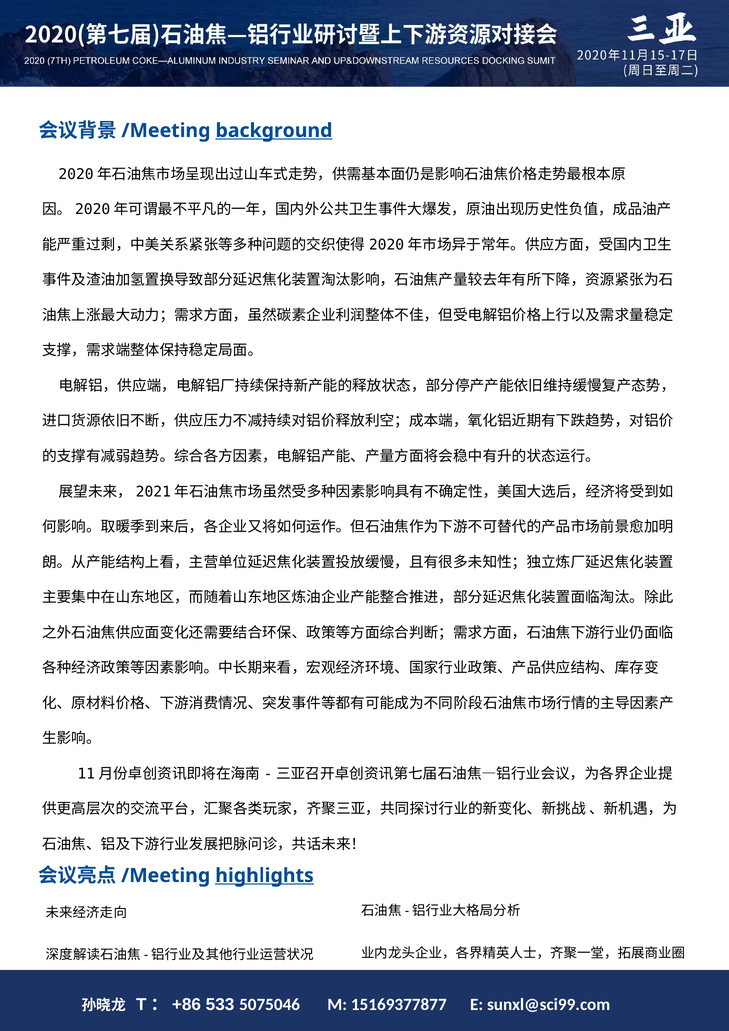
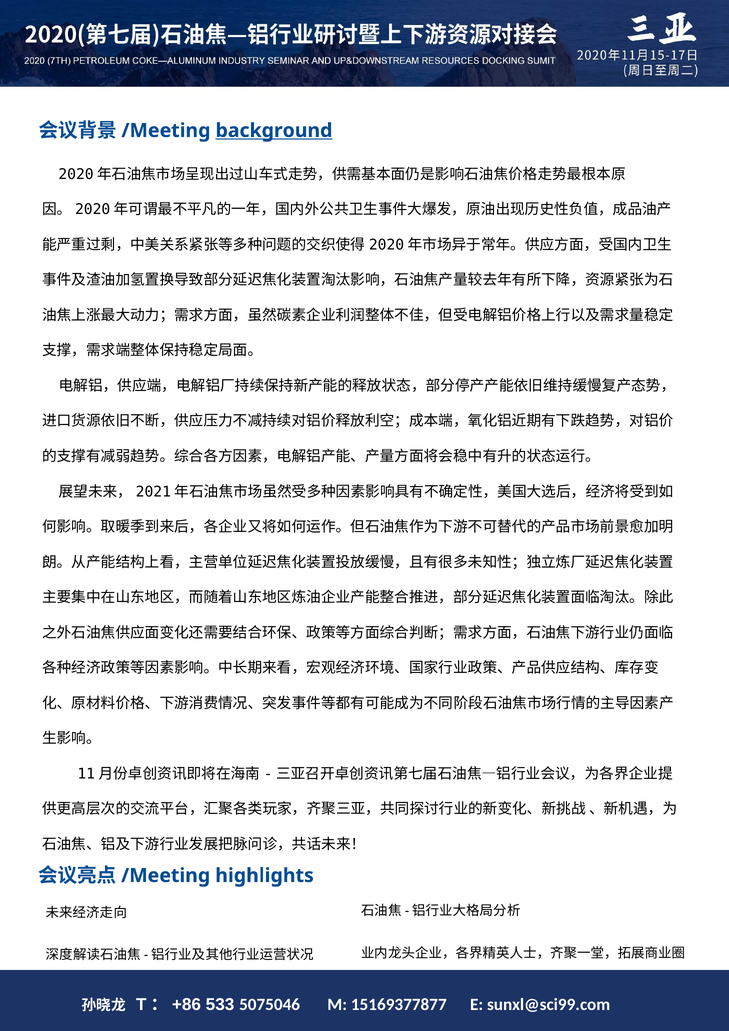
highlights underline: present -> none (265, 876)
